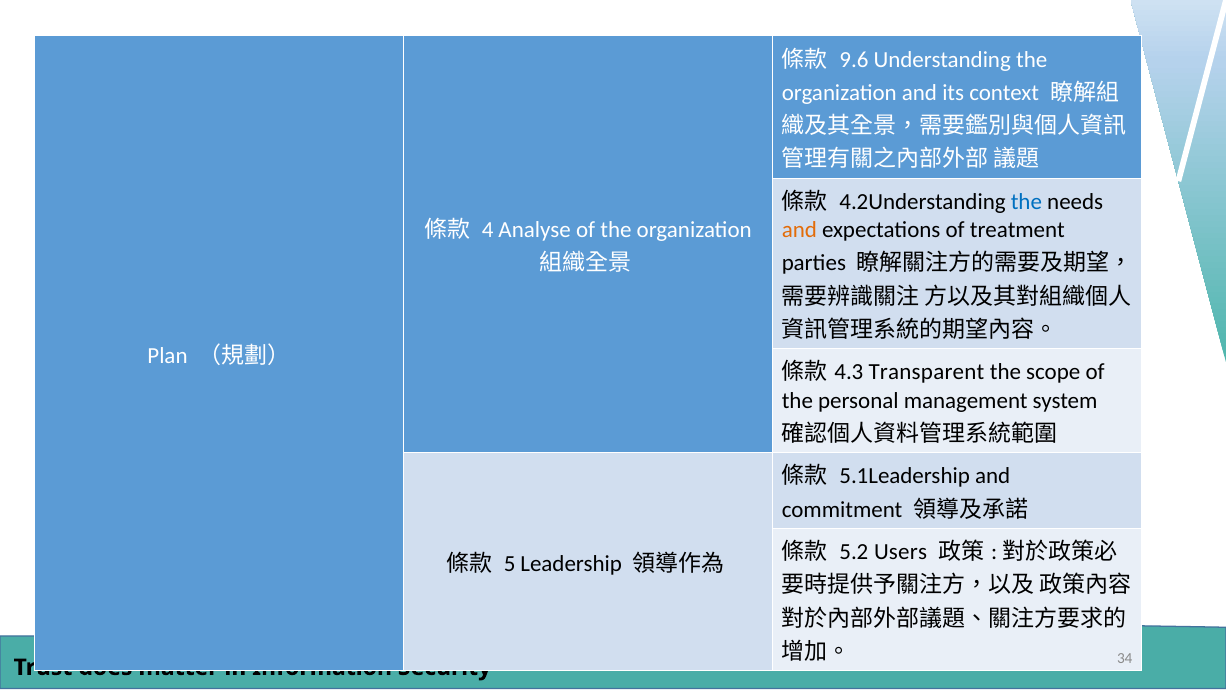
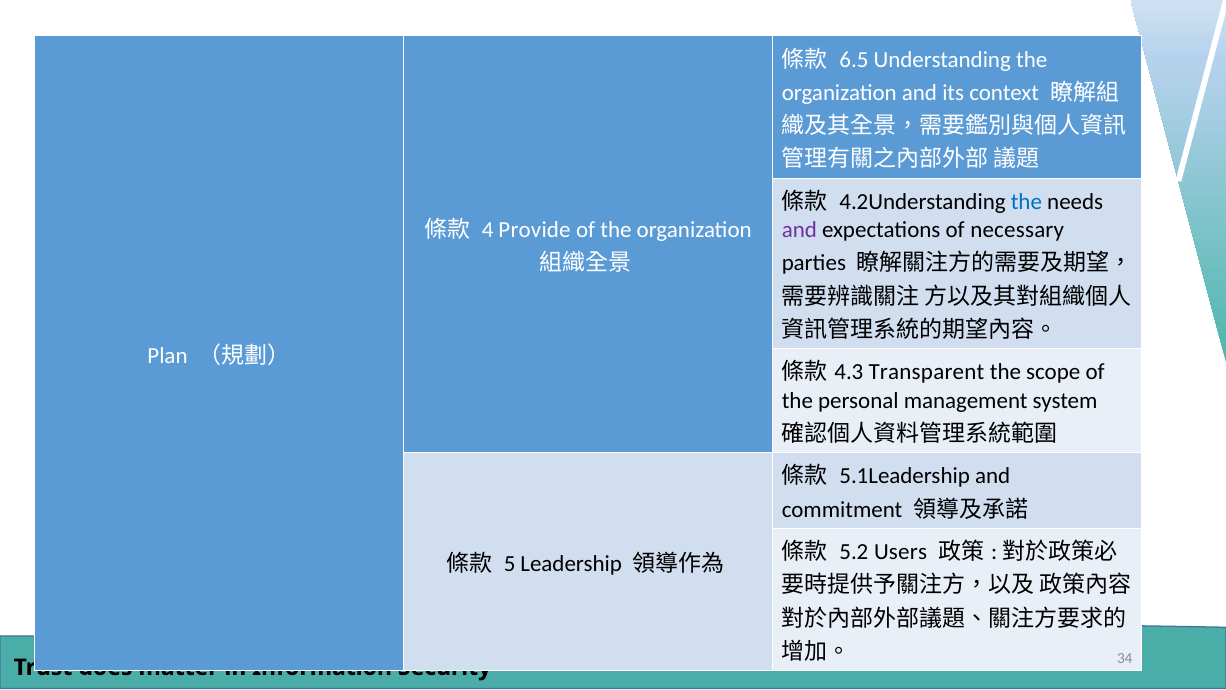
9.6: 9.6 -> 6.5 (854, 59)
and colour: orange -> purple (799, 230)
treatment: treatment -> necessary (1017, 230)
Analyse: Analyse -> Provide (535, 230)
